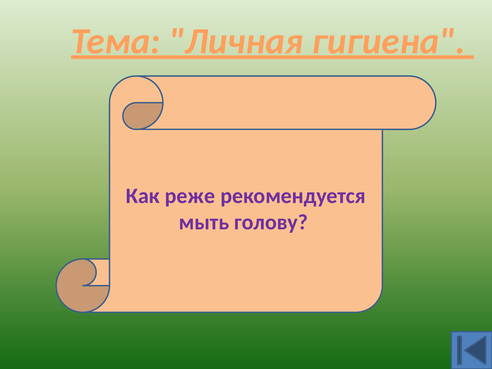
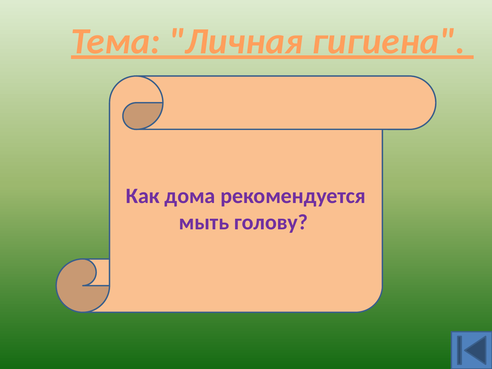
Как реже: реже -> дома (190, 196)
